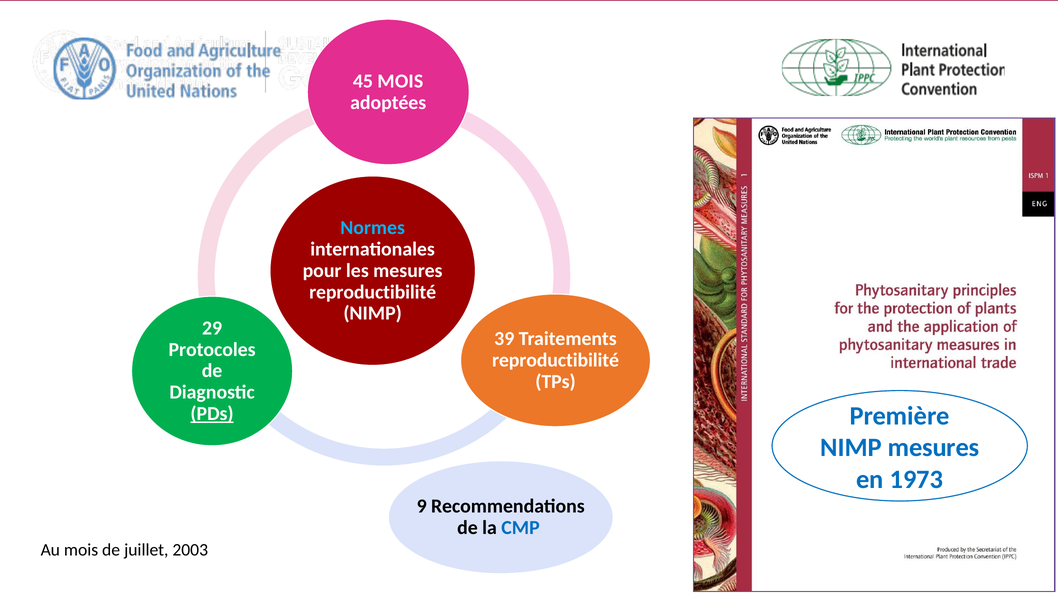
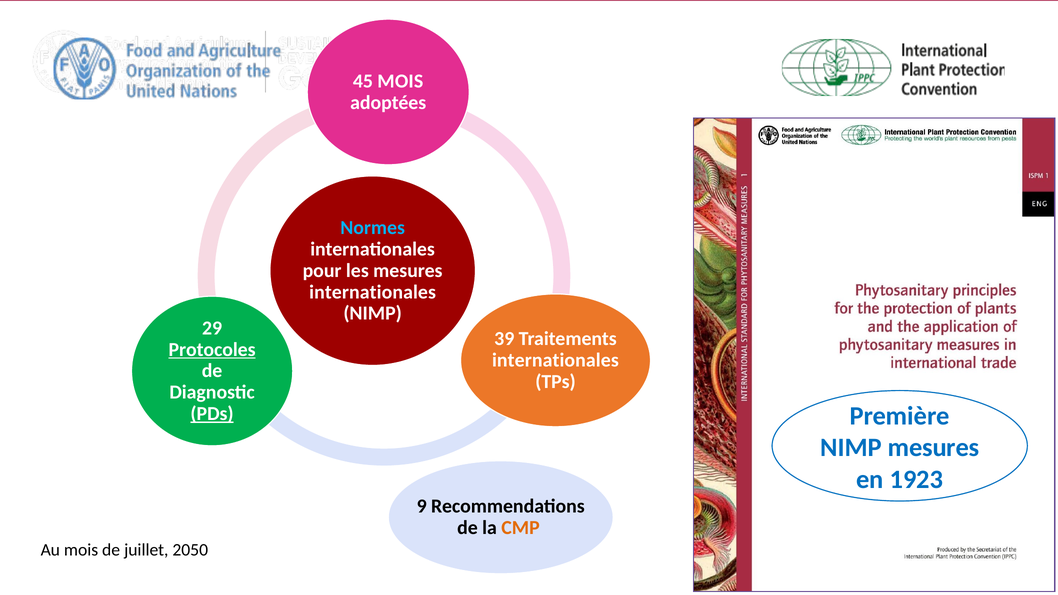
reproductibilité: reproductibilité -> internationales (373, 292)
Protocoles underline: none -> present (212, 350)
reproductibilité: reproductibilité -> internationales (555, 360)
1973: 1973 -> 1923 (916, 479)
CMP colour: blue -> orange (521, 528)
2003: 2003 -> 2050 (190, 550)
